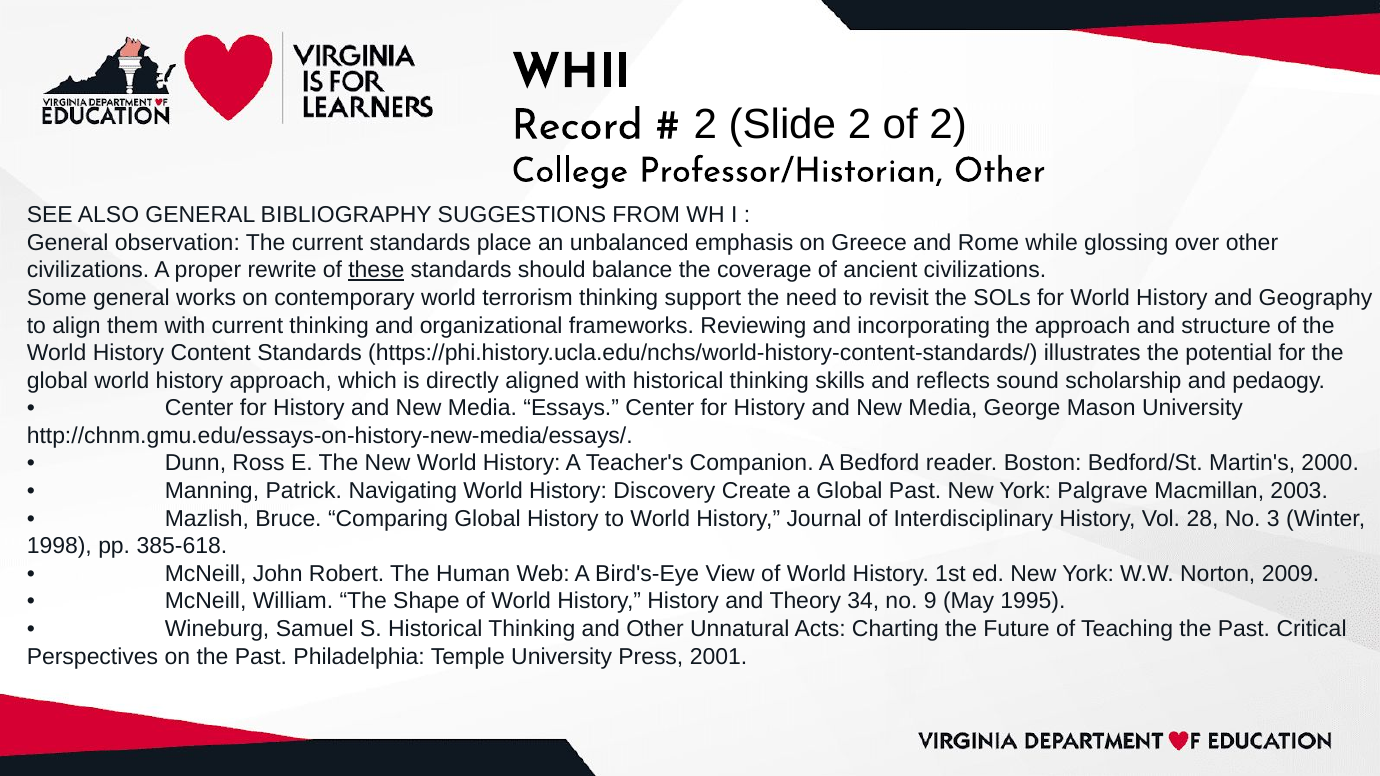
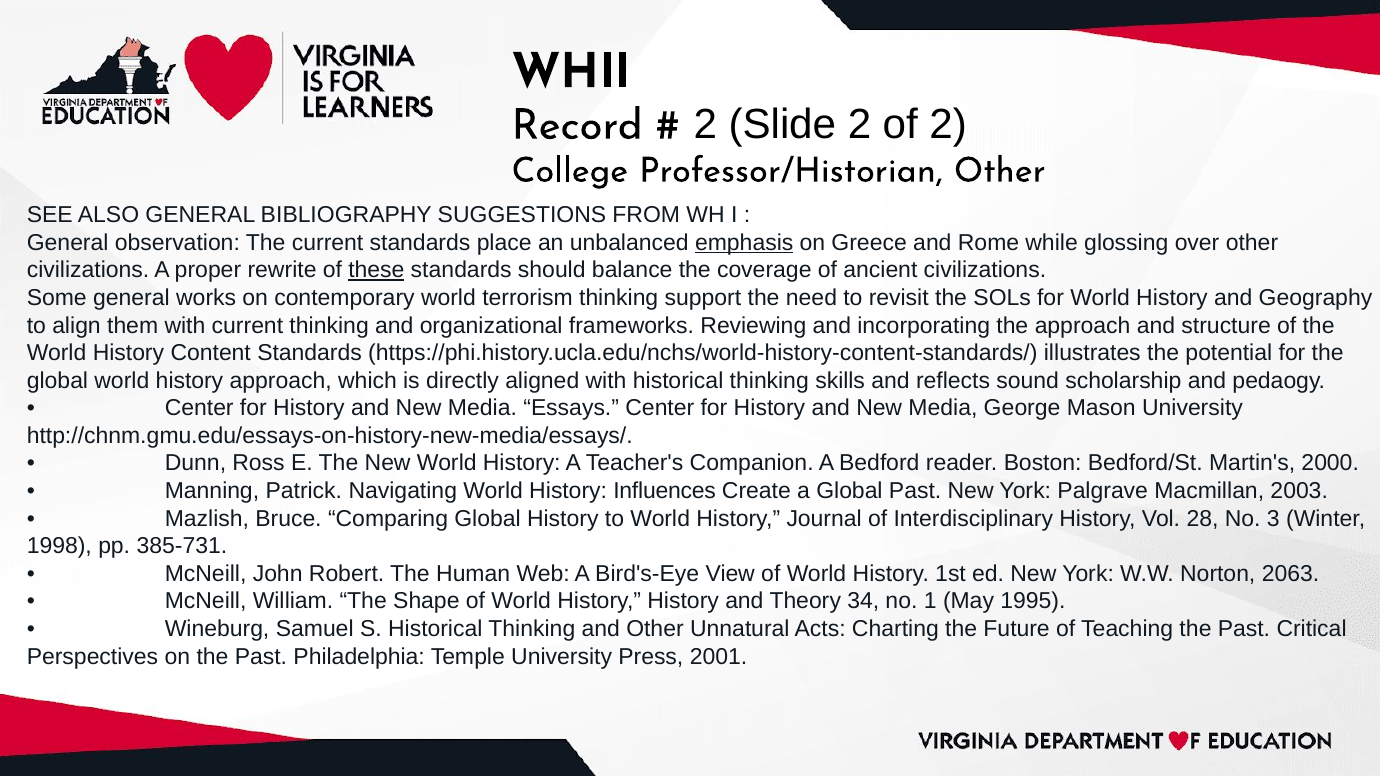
emphasis underline: none -> present (744, 243)
Discovery: Discovery -> Influences (665, 491)
385-618: 385-618 -> 385-731 (182, 546)
2009: 2009 -> 2063 (1290, 574)
9: 9 -> 1 (930, 602)
